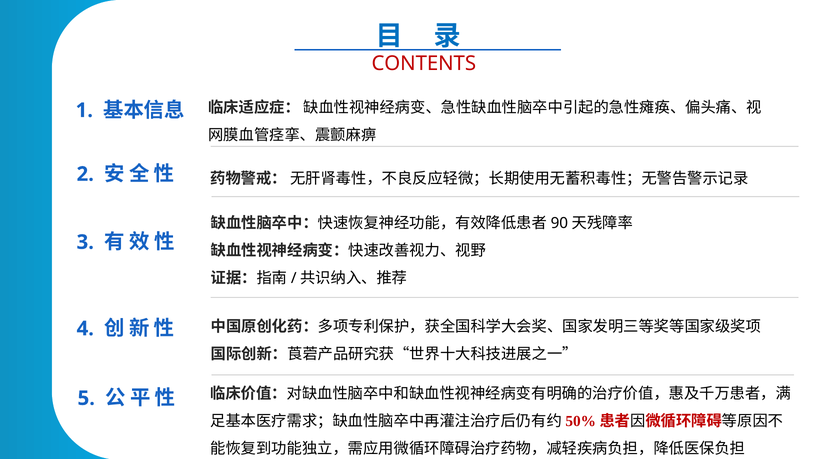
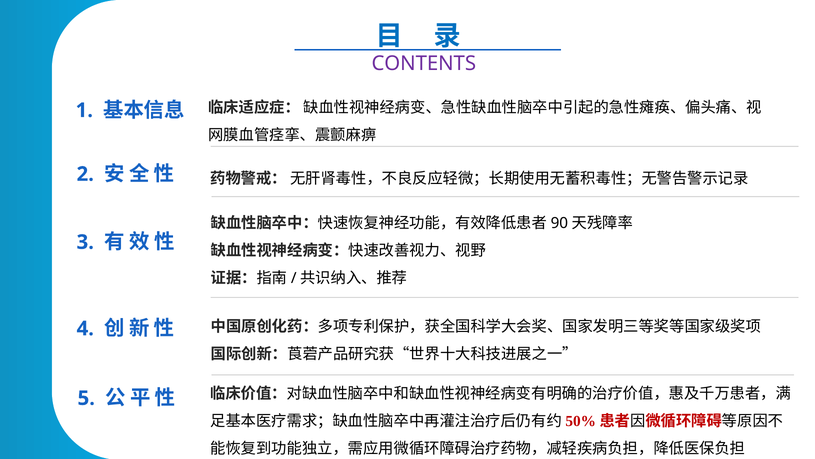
CONTENTS colour: red -> purple (424, 63)
